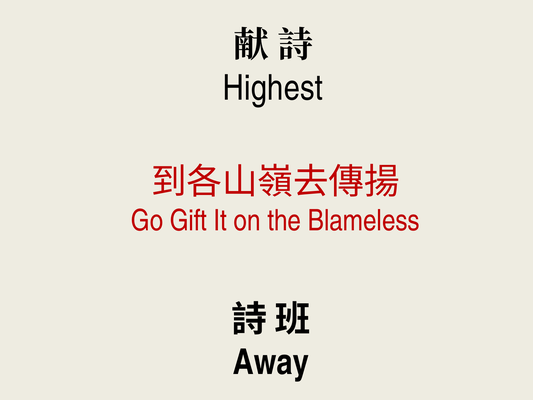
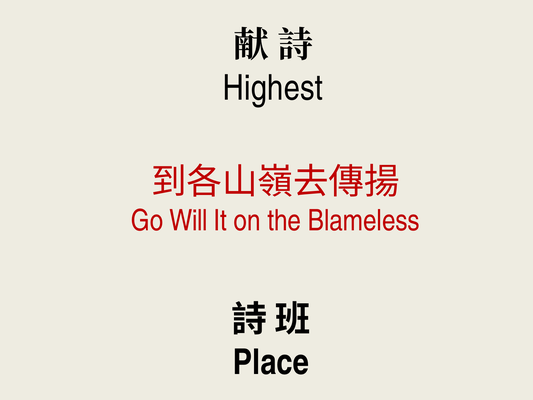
Gift: Gift -> Will (189, 221)
Away: Away -> Place (271, 362)
